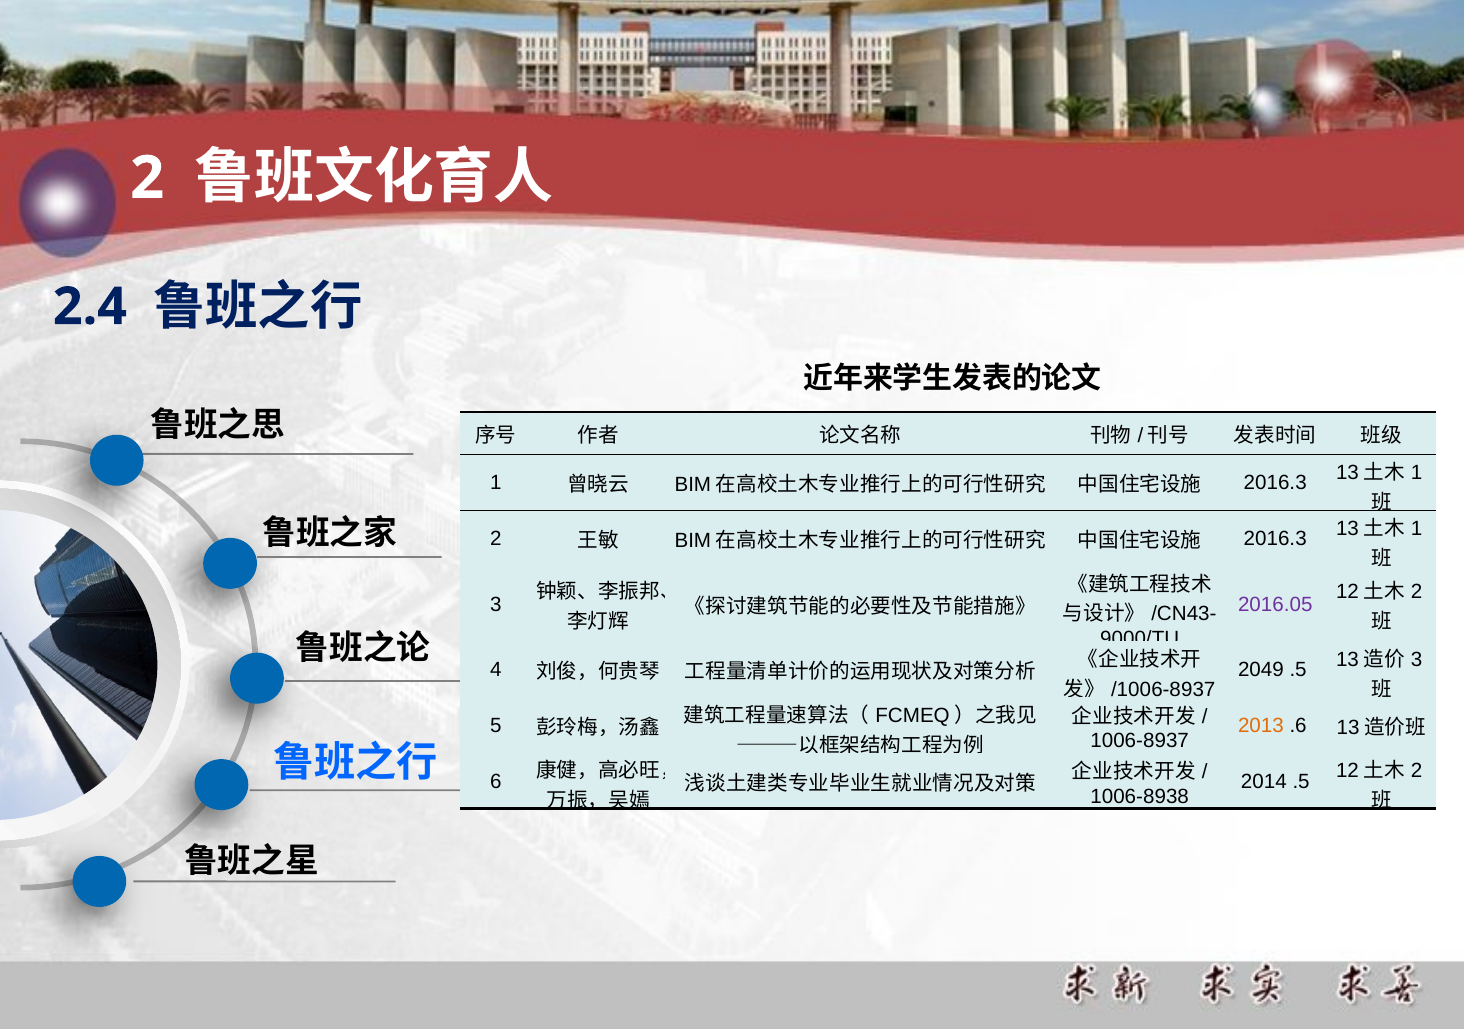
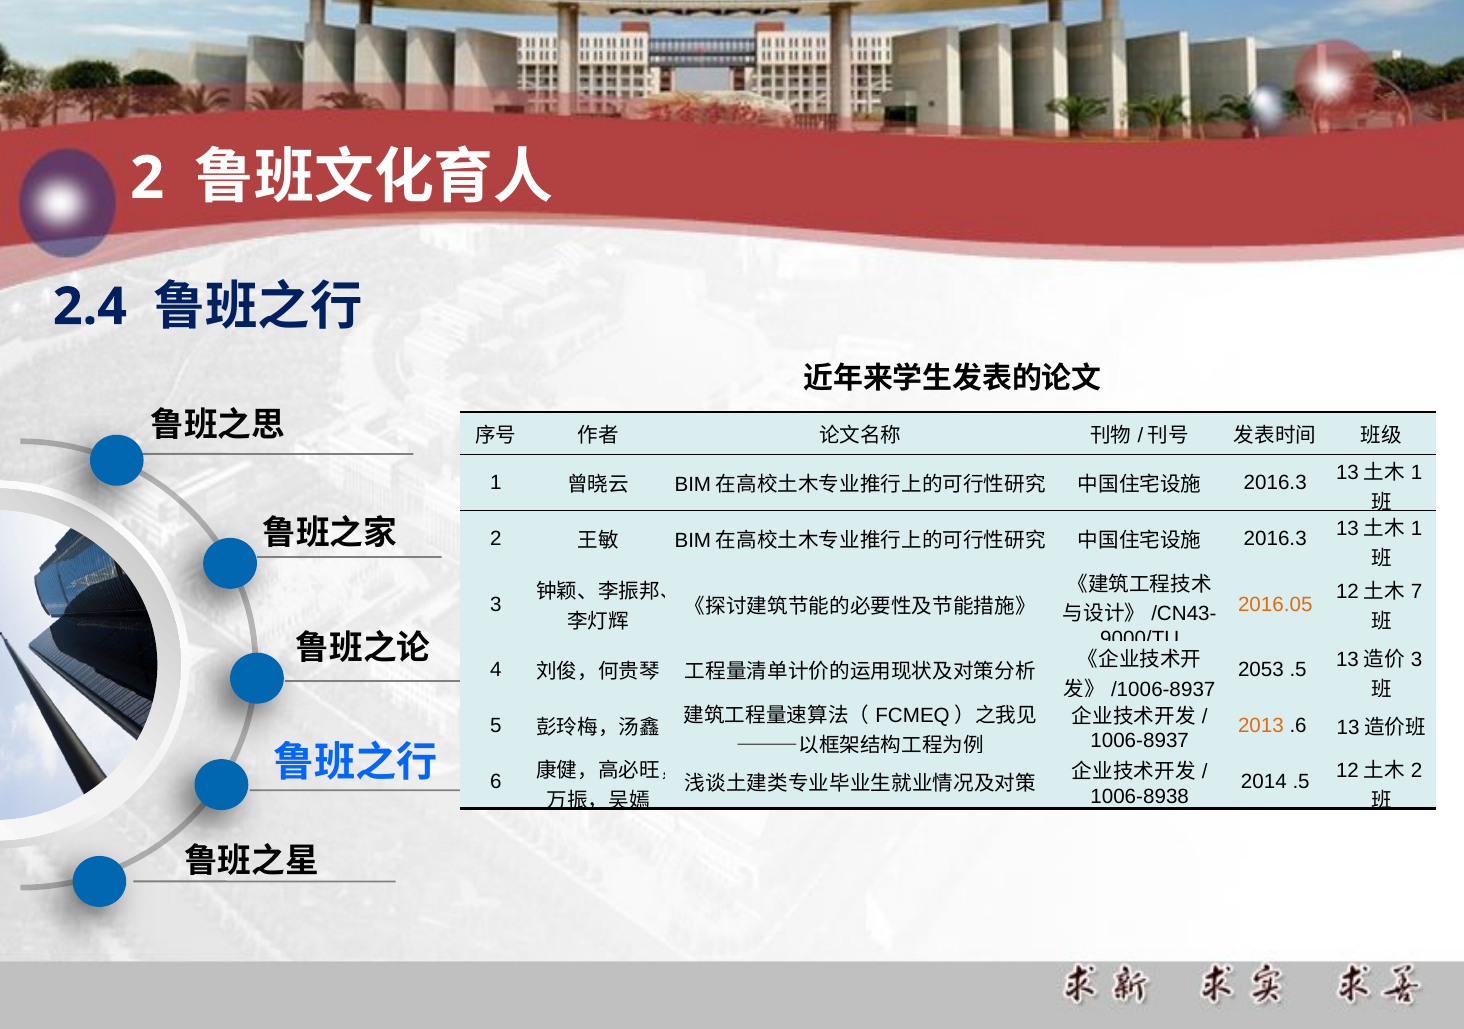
2: 2 -> 7 (1416, 591)
2016.05 colour: purple -> orange (1275, 604)
2049: 2049 -> 2053 (1261, 670)
